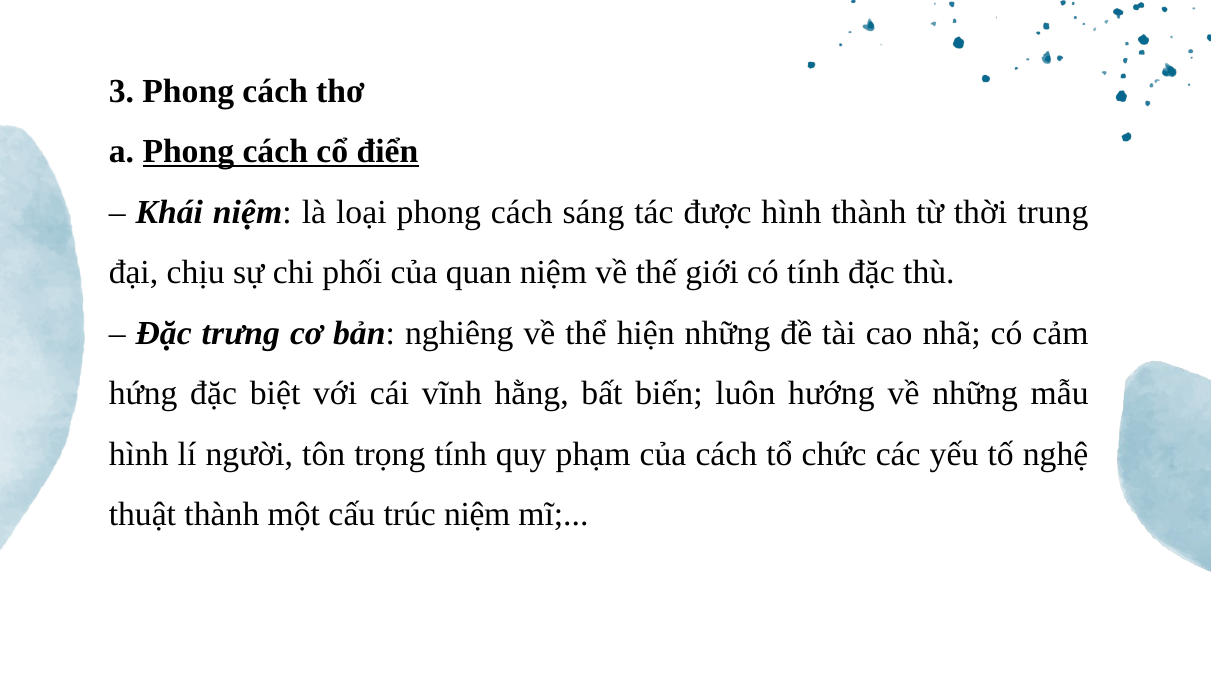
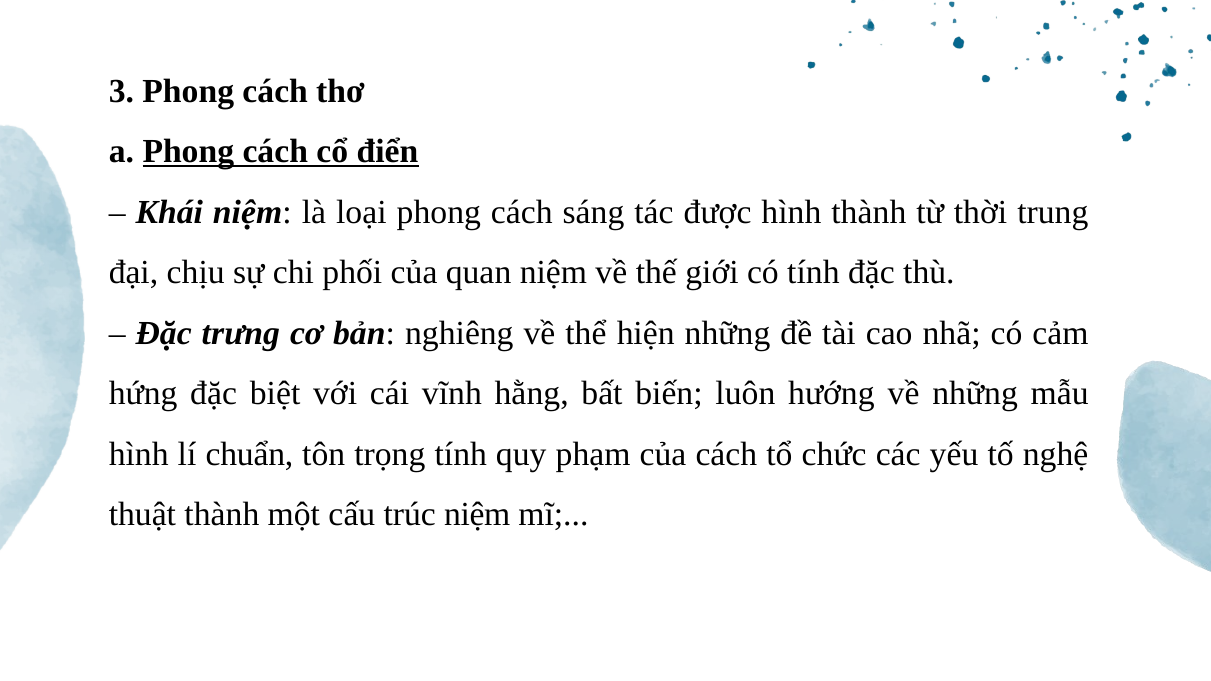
người: người -> chuẩn (249, 454)
